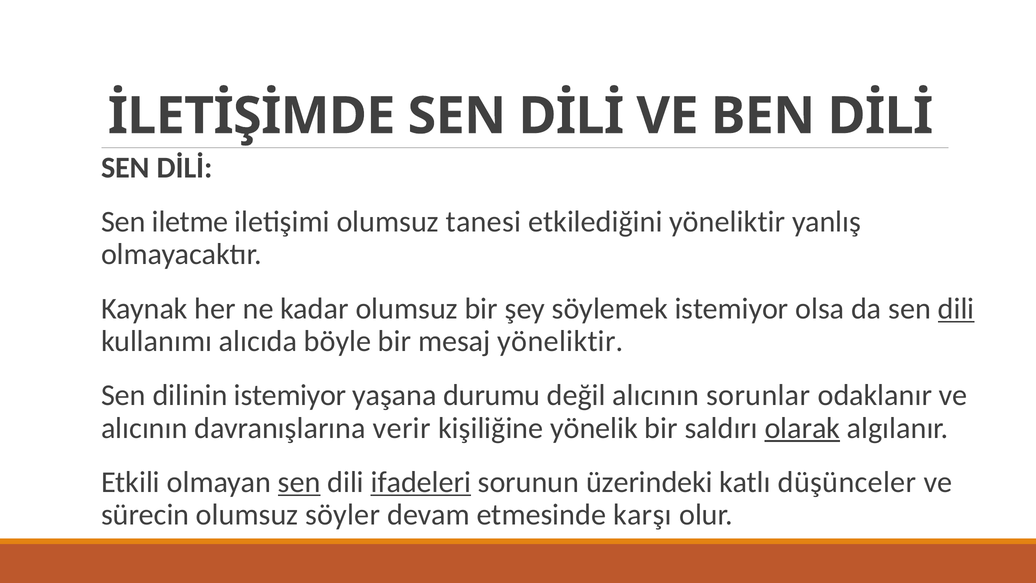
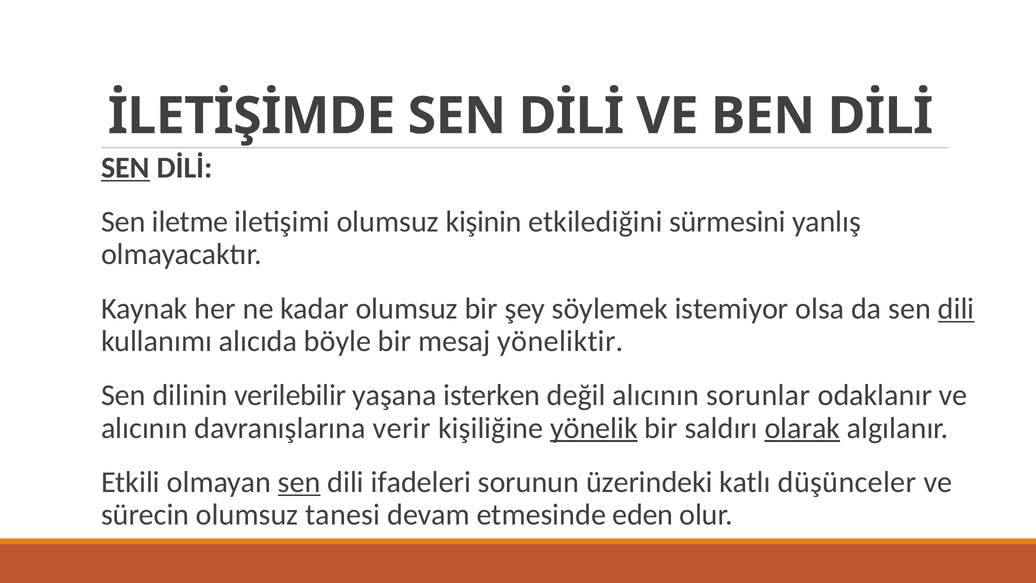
SEN underline: none -> present (125, 168)
tanesi: tanesi -> kişinin (484, 222)
etkilediğini yöneliktir: yöneliktir -> sürmesini (727, 222)
dilinin istemiyor: istemiyor -> verilebilir (290, 395)
durumu: durumu -> isterken (492, 395)
yönelik underline: none -> present (594, 428)
ifadeleri underline: present -> none (421, 482)
söyler: söyler -> tanesi (343, 515)
karşı: karşı -> eden (643, 515)
